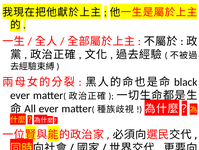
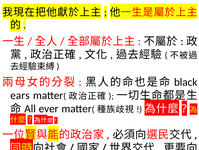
ever: ever -> ears (20, 95)
